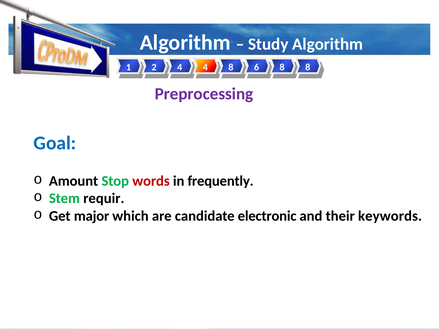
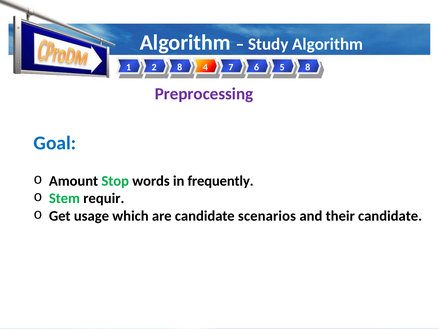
2 4: 4 -> 8 (180, 67)
4 8: 8 -> 7 (231, 67)
6 8: 8 -> 5 (282, 67)
words colour: red -> black (151, 181)
major: major -> usage (91, 216)
electronic: electronic -> scenarios (267, 216)
their keywords: keywords -> candidate (390, 216)
